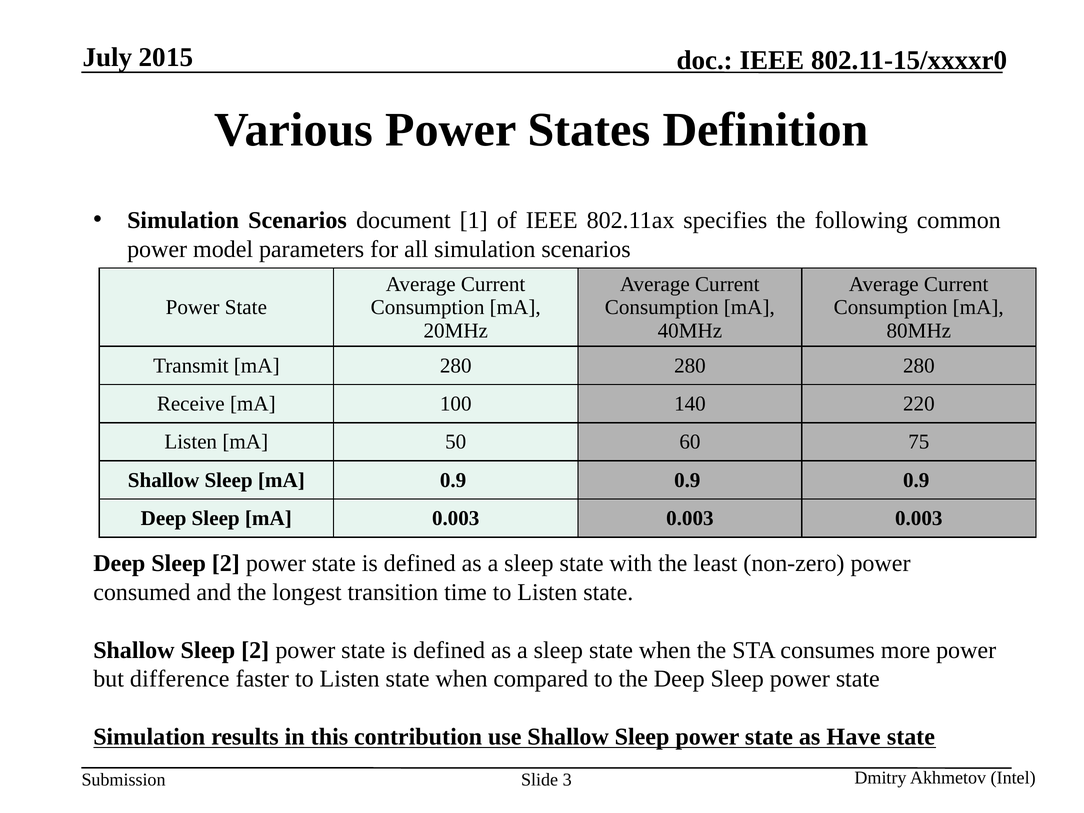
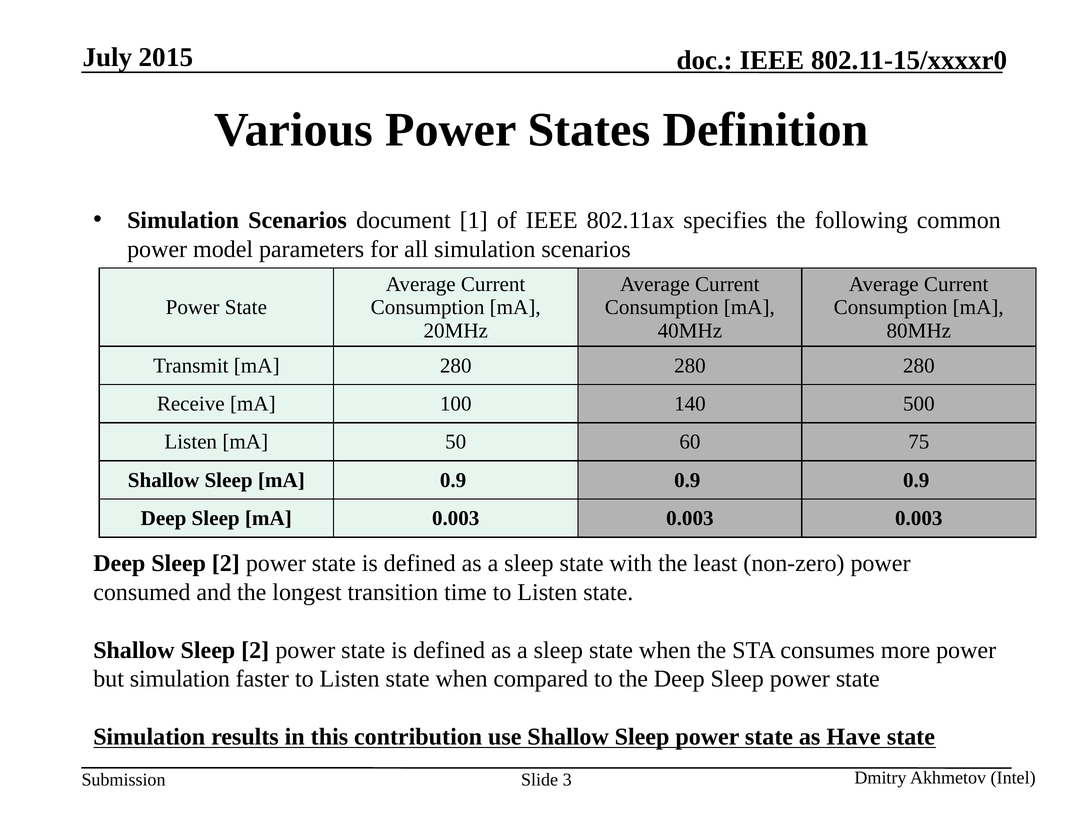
220: 220 -> 500 (919, 404)
but difference: difference -> simulation (180, 679)
